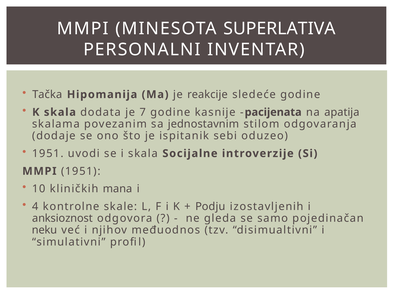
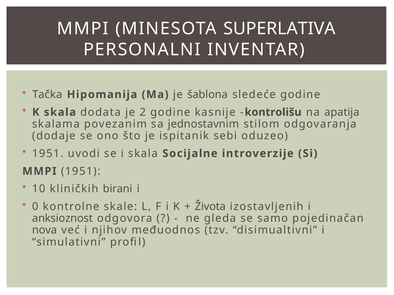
reakcije: reakcije -> šablona (208, 95)
7: 7 -> 2 (143, 112)
pacijenata: pacijenata -> kontrolišu (273, 112)
mana: mana -> birani (118, 189)
4: 4 -> 0 (35, 207)
Podju: Podju -> Života (210, 207)
neku: neku -> nova (45, 231)
